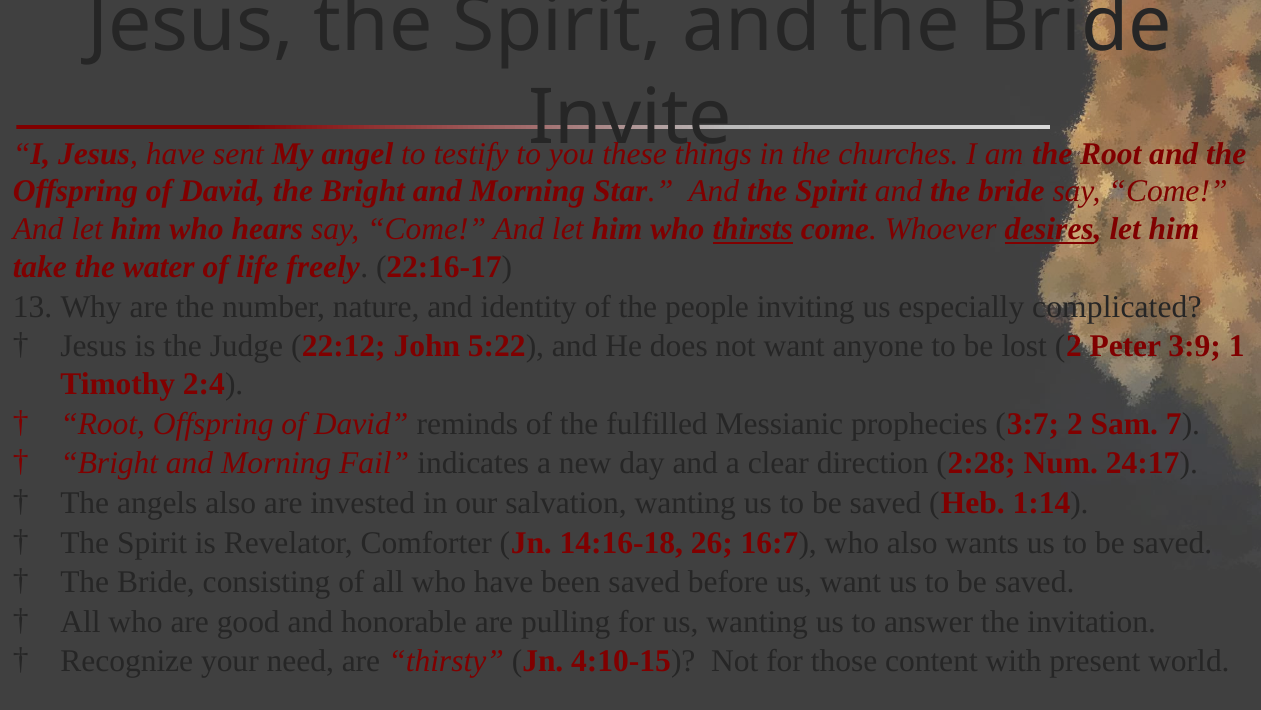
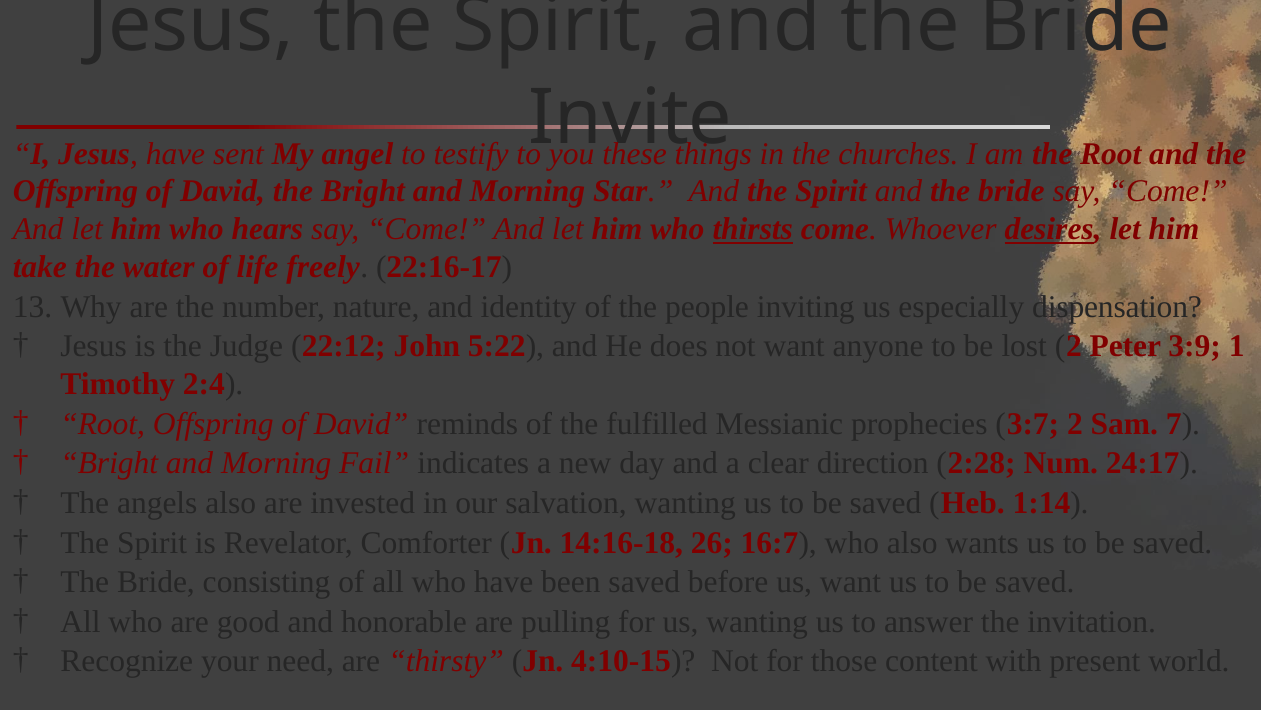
complicated: complicated -> dispensation (1117, 307)
